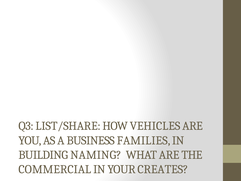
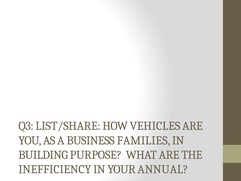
NAMING: NAMING -> PURPOSE (96, 155)
COMMERCIAL: COMMERCIAL -> INEFFICIENCY (55, 169)
CREATES: CREATES -> ANNUAL (163, 169)
